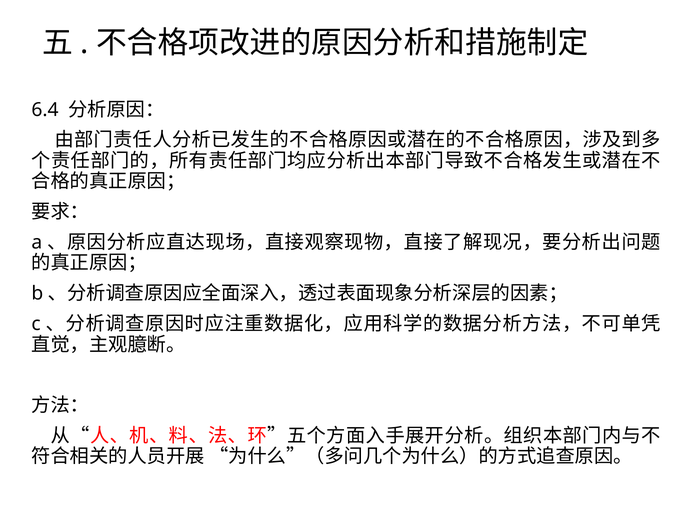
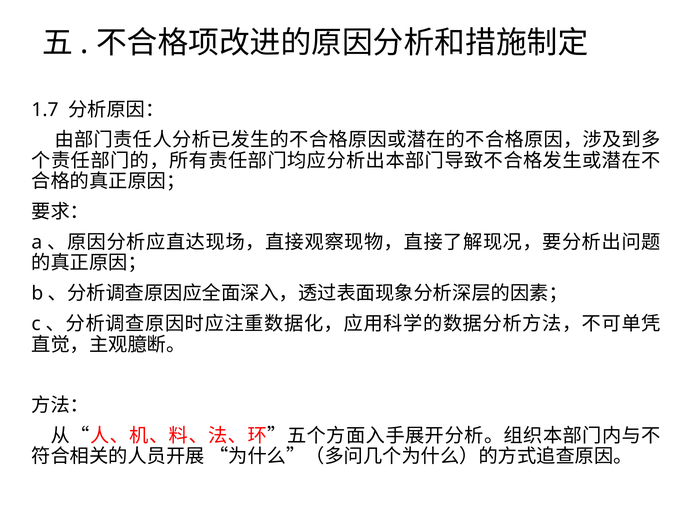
6.4: 6.4 -> 1.7 (45, 110)
